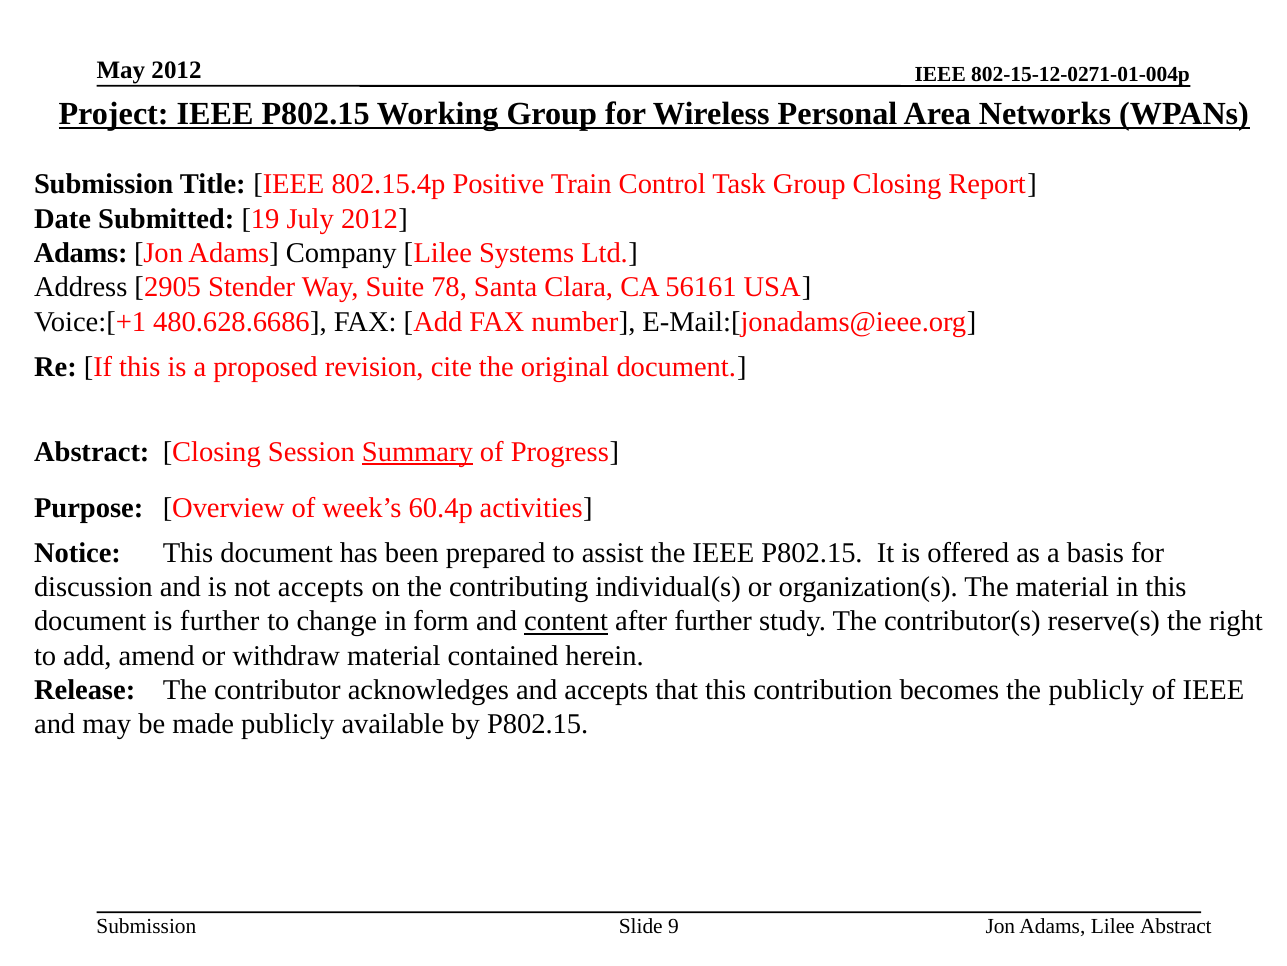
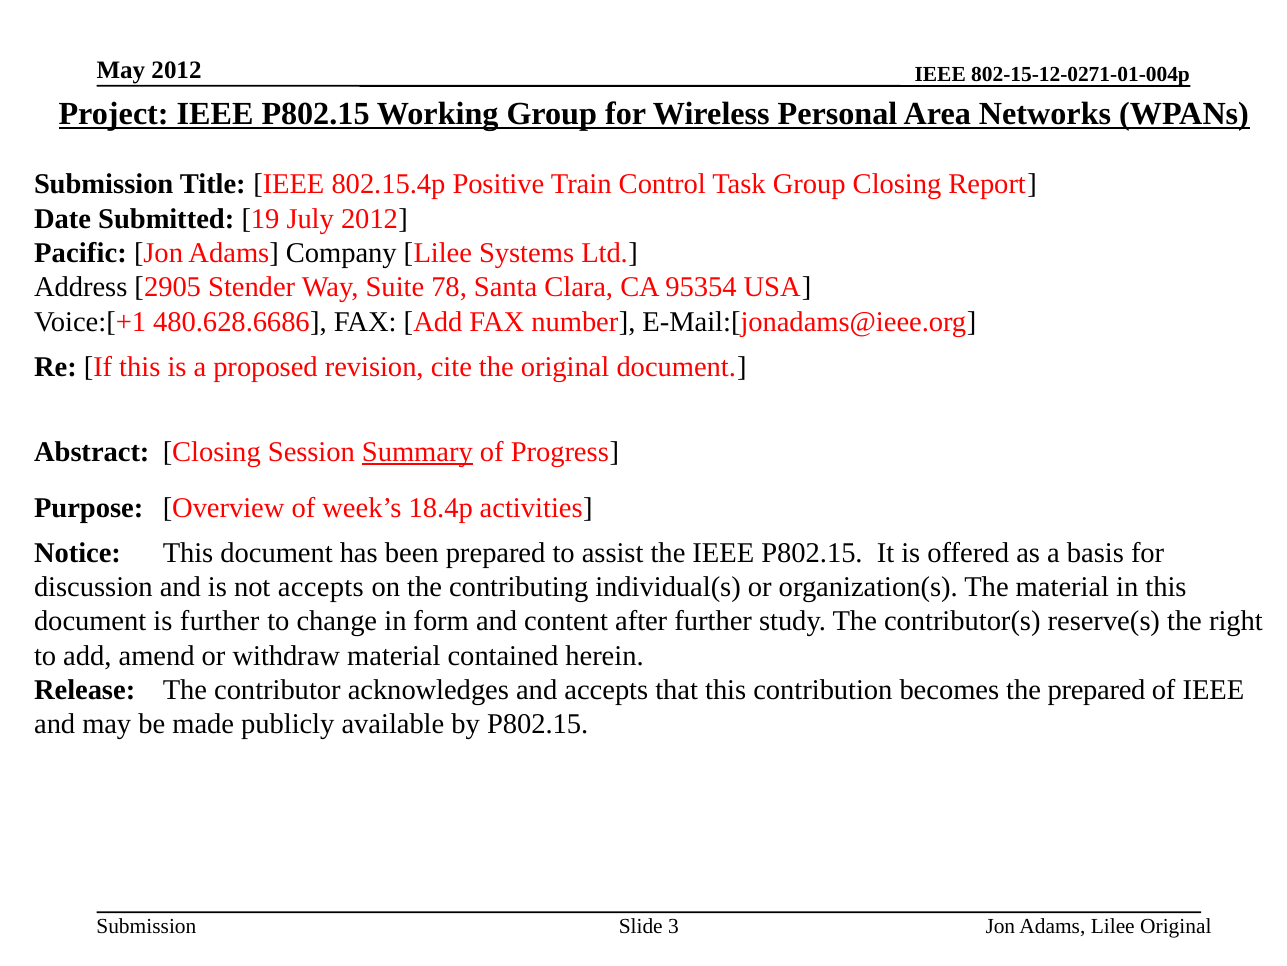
Adams: Adams -> Pacific (80, 253)
56161: 56161 -> 95354 (701, 287)
60.4p: 60.4p -> 18.4p (441, 507)
content underline: present -> none (566, 621)
the publicly: publicly -> prepared (1097, 690)
9: 9 -> 3 (673, 926)
Lilee Abstract: Abstract -> Original (1176, 926)
